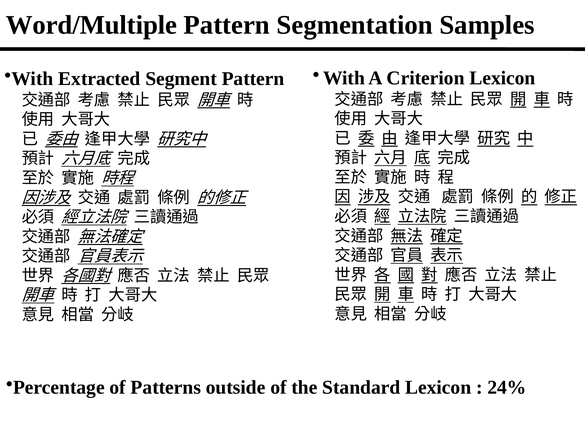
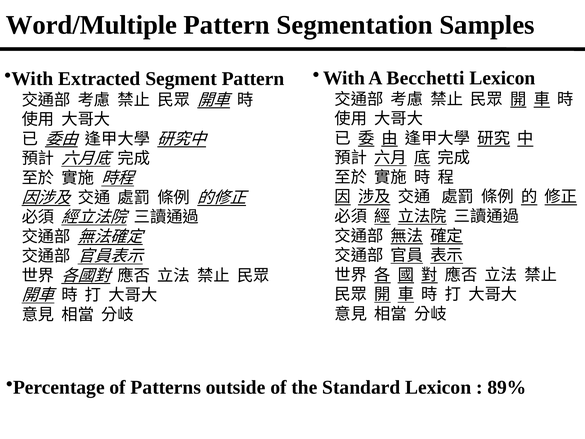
Criterion: Criterion -> Becchetti (426, 78)
24%: 24% -> 89% (507, 387)
